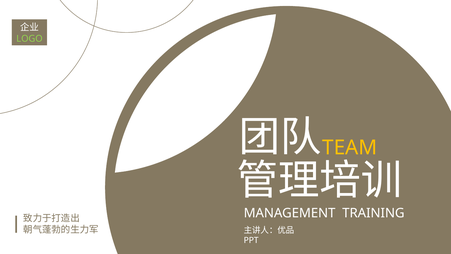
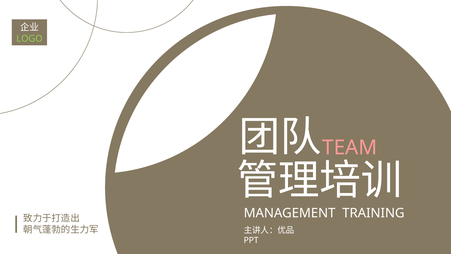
TEAM colour: yellow -> pink (350, 147)
